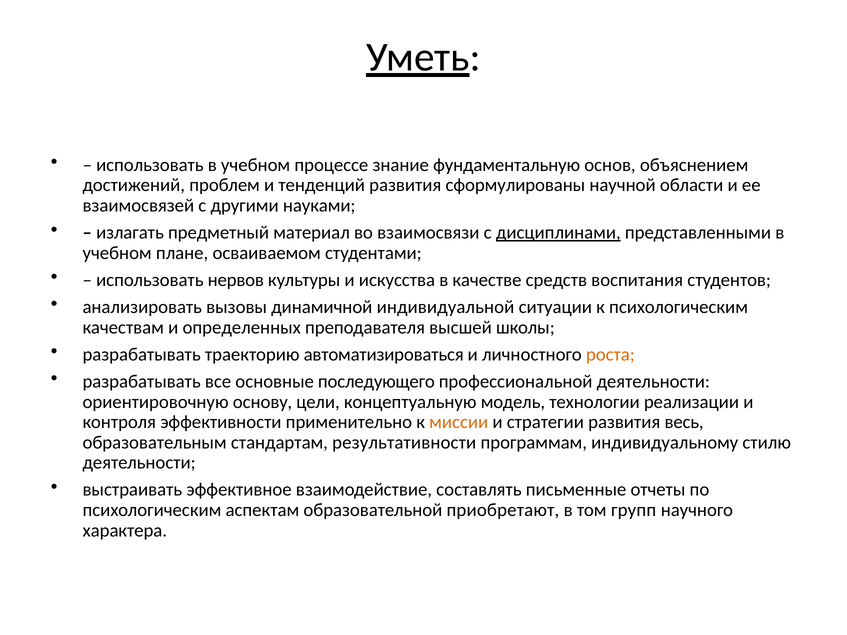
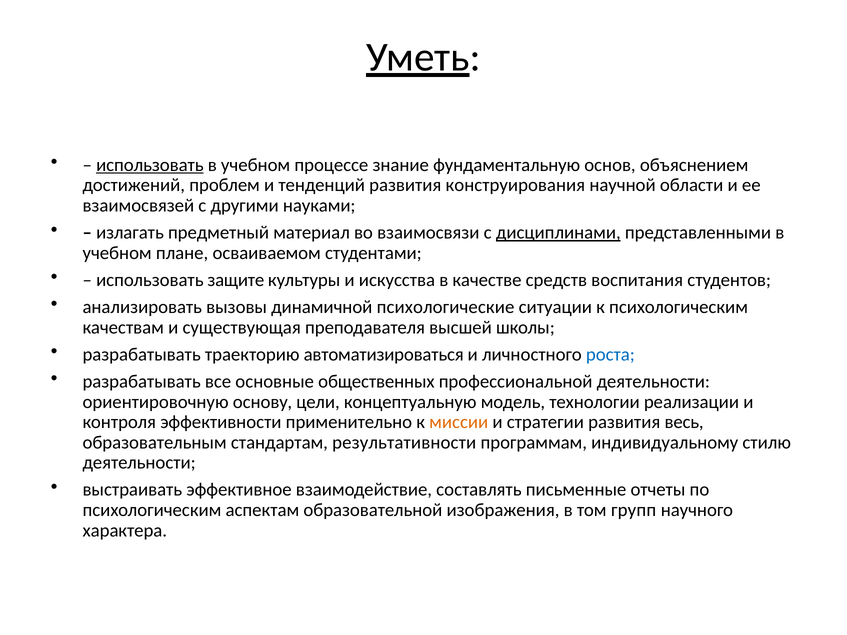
использовать underline: none -> present (150, 165)
сформулированы: сформулированы -> конструирования (515, 185)
нервов: нервов -> защите (236, 280)
индивидуальной: индивидуальной -> психологические (446, 307)
определенных: определенных -> существующая (242, 328)
роста colour: orange -> blue (610, 355)
последующего: последующего -> общественных (376, 382)
приобретают: приобретают -> изображения (503, 510)
